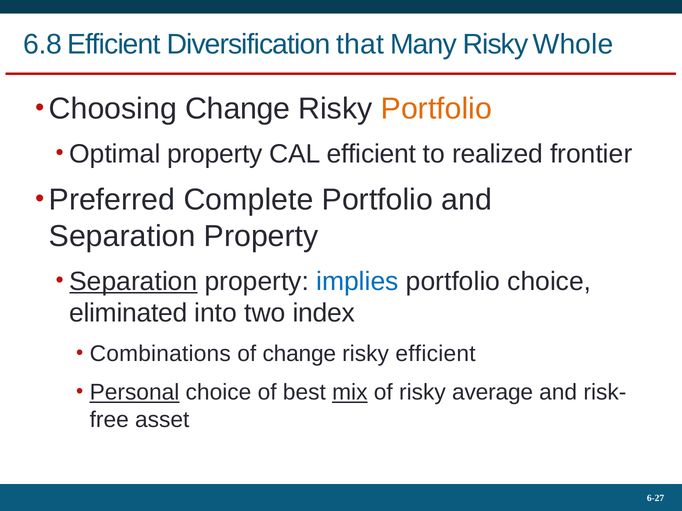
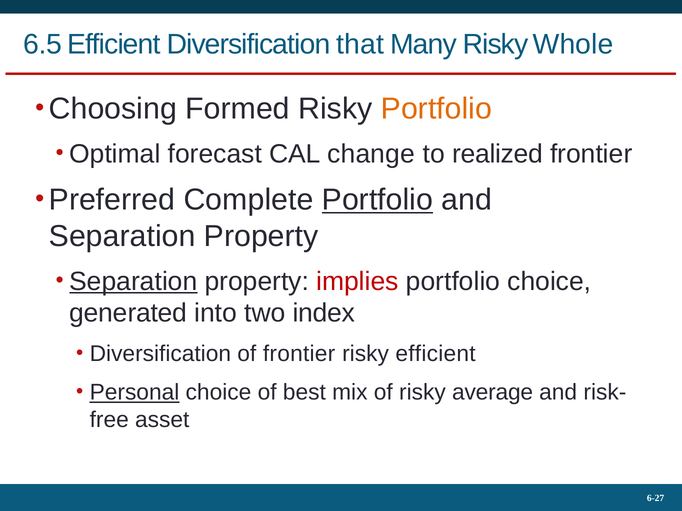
6.8: 6.8 -> 6.5 (43, 45)
Choosing Change: Change -> Formed (238, 109)
Optimal property: property -> forecast (215, 154)
CAL efficient: efficient -> change (371, 154)
Portfolio underline: none -> present (377, 200)
implies colour: blue -> red (358, 282)
eliminated: eliminated -> generated (128, 313)
Combinations: Combinations -> Diversification (160, 354)
of change: change -> frontier (299, 354)
mix underline: present -> none (350, 393)
